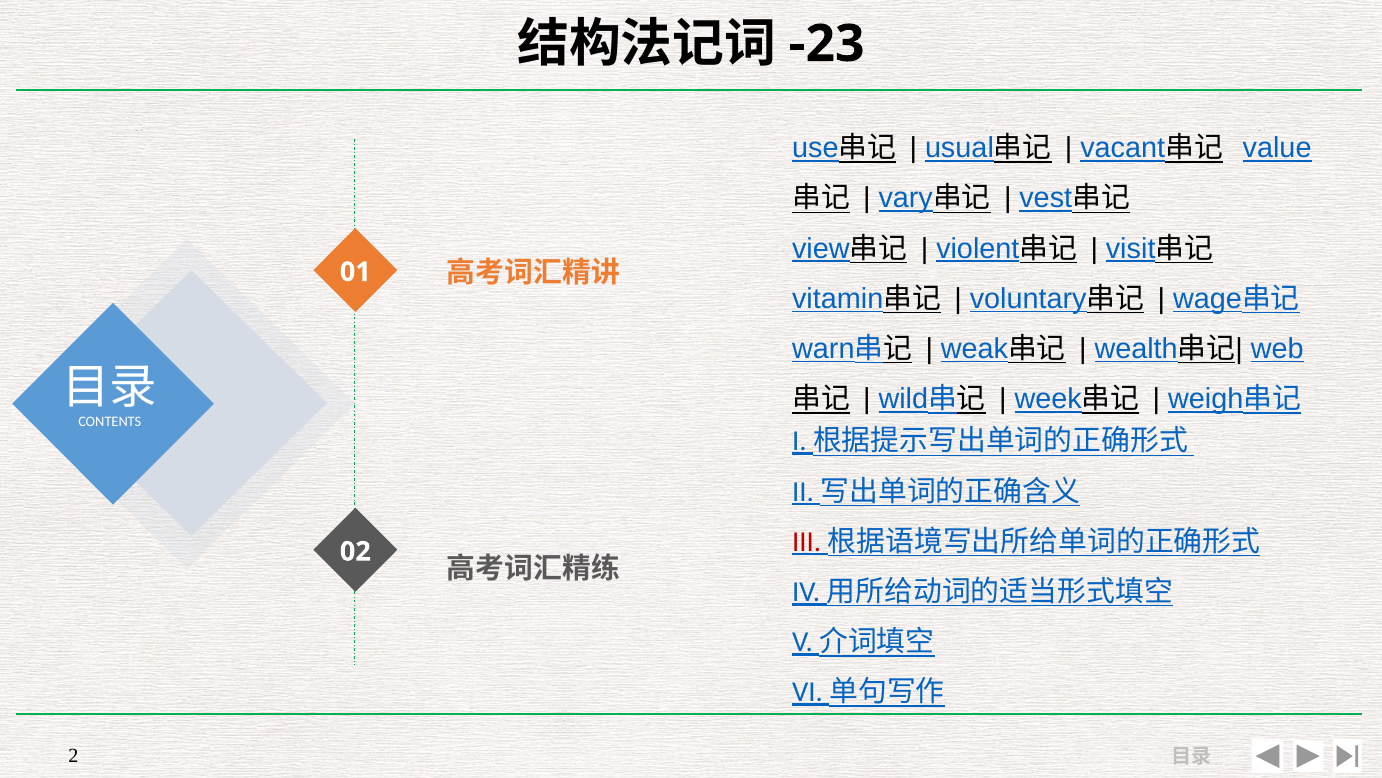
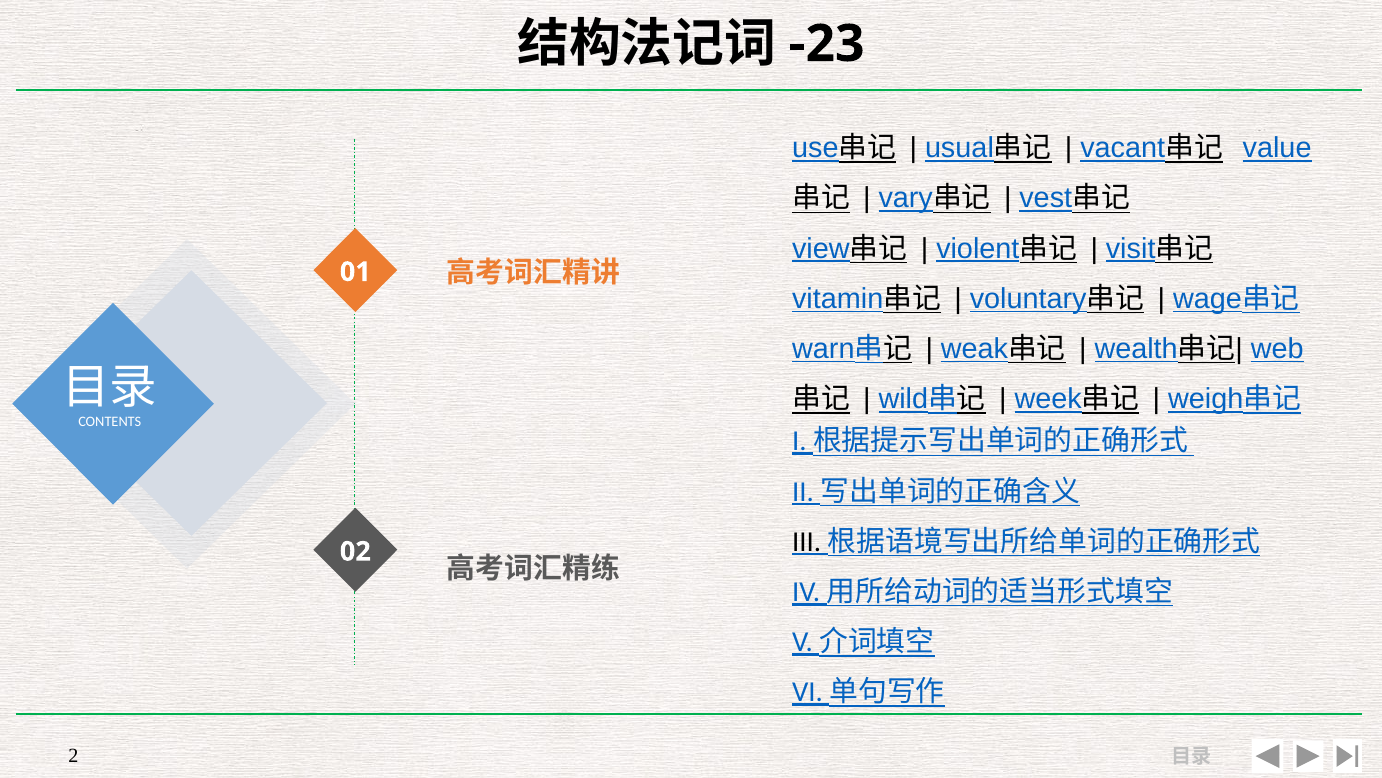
III colour: red -> black (807, 541)
